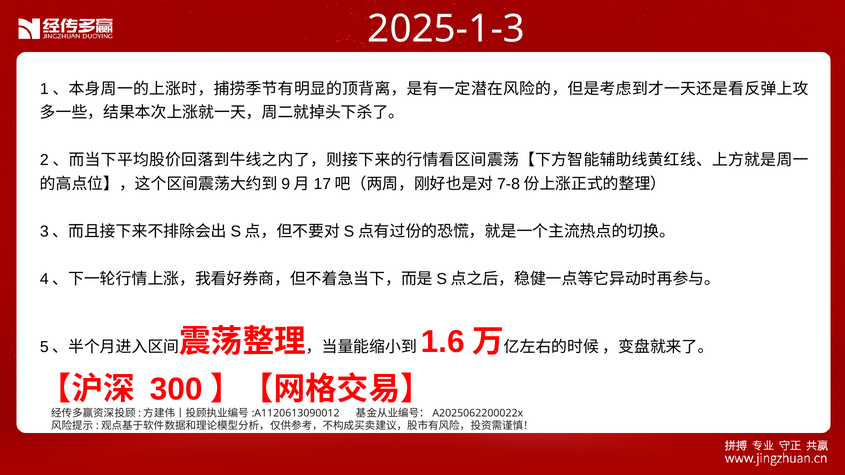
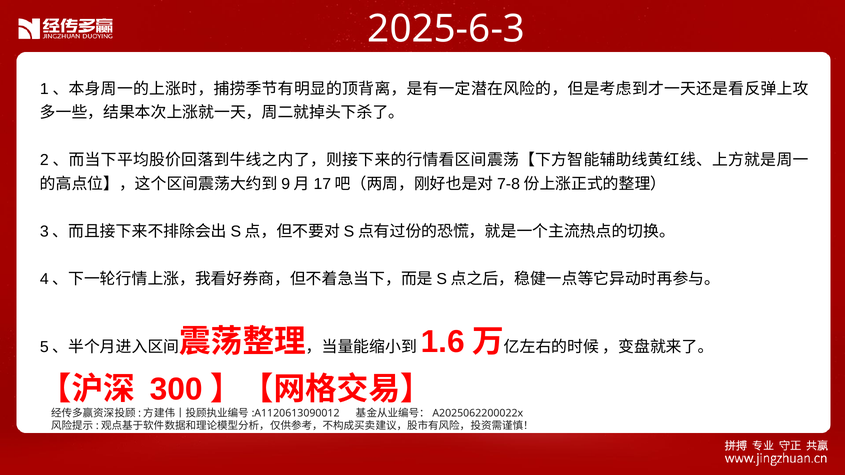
2025-1-3: 2025-1-3 -> 2025-6-3 (446, 29)
